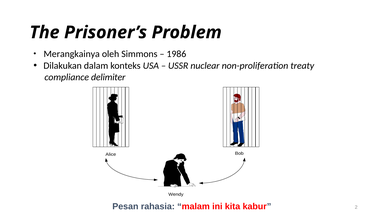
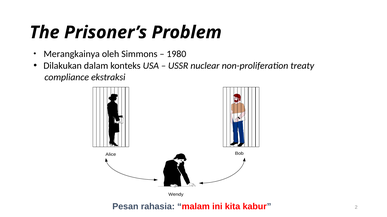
1986: 1986 -> 1980 (176, 54)
delimiter: delimiter -> ekstraksi (108, 77)
